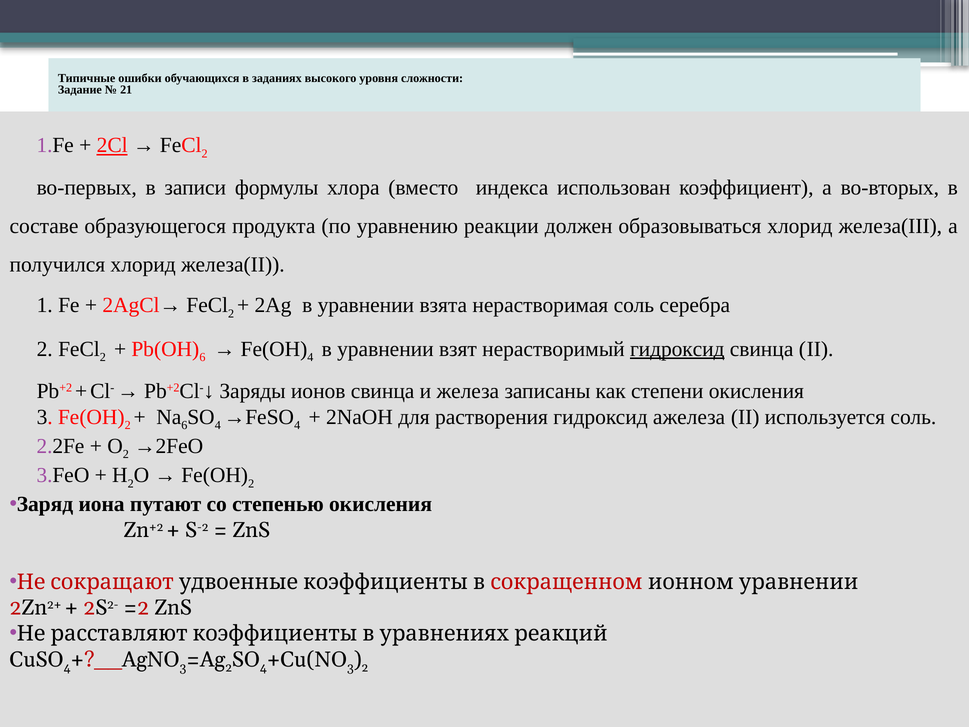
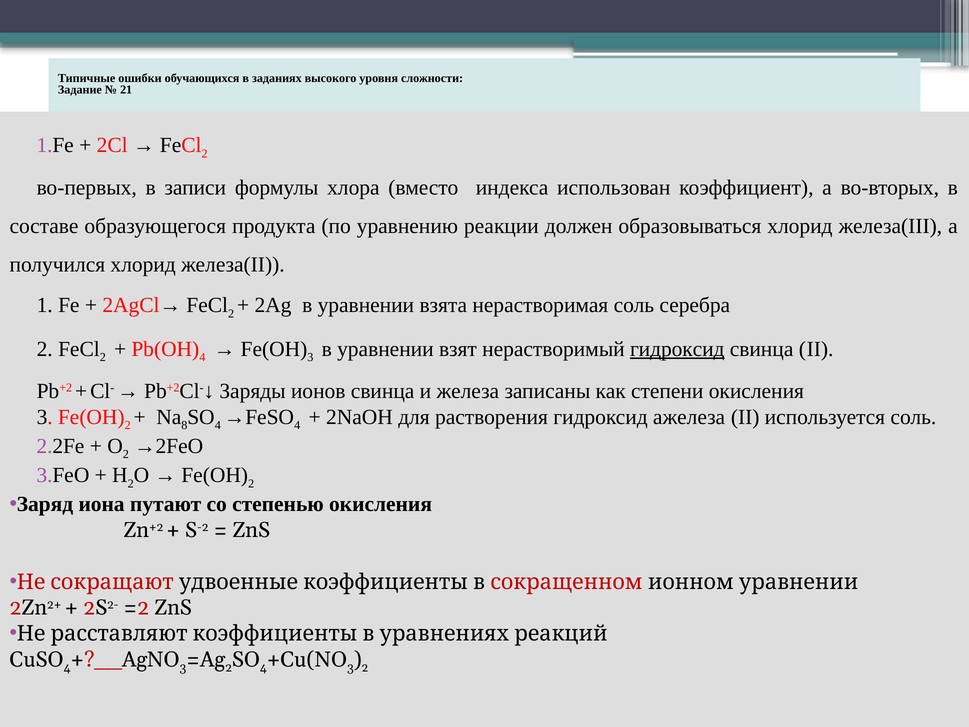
2Cl underline: present -> none (112, 145)
6: 6 -> 4 (202, 357)
4: 4 -> 3 (310, 357)
6: 6 -> 8 (184, 425)
